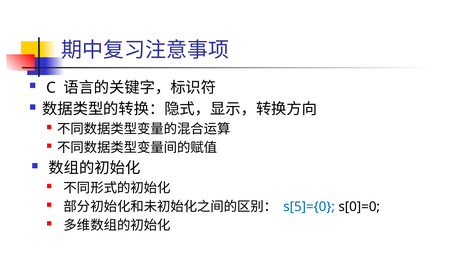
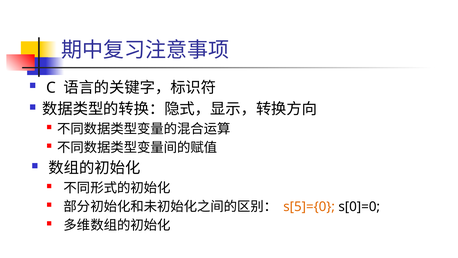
s[5]={0 colour: blue -> orange (309, 206)
